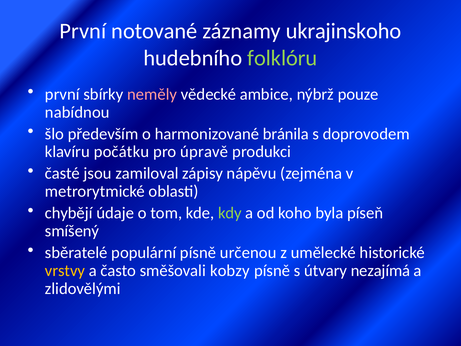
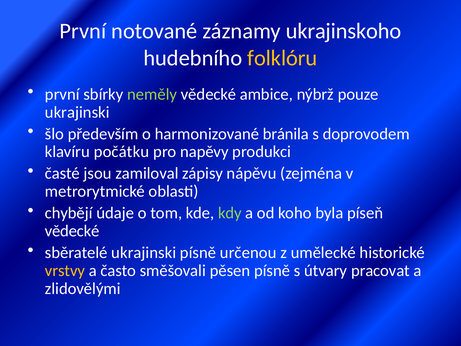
folklóru colour: light green -> yellow (282, 58)
neměly colour: pink -> light green (152, 94)
nabídnou: nabídnou -> ukrajinski (77, 112)
úpravě: úpravě -> napěvy (204, 152)
smíšený: smíšený -> vědecké (72, 231)
sběratelé populární: populární -> ukrajinski (144, 253)
kobzy: kobzy -> pěsen (230, 271)
nezajímá: nezajímá -> pracovat (380, 271)
